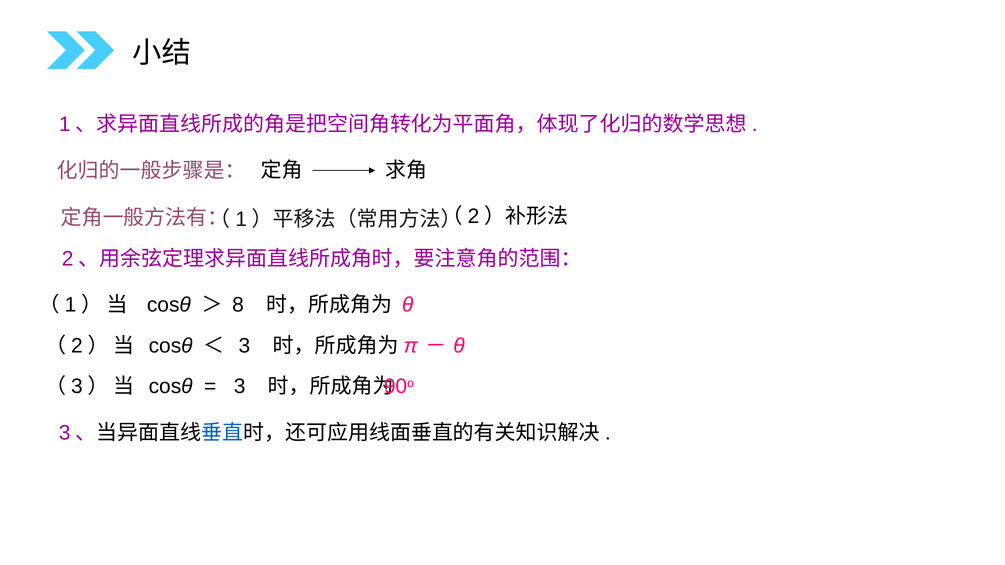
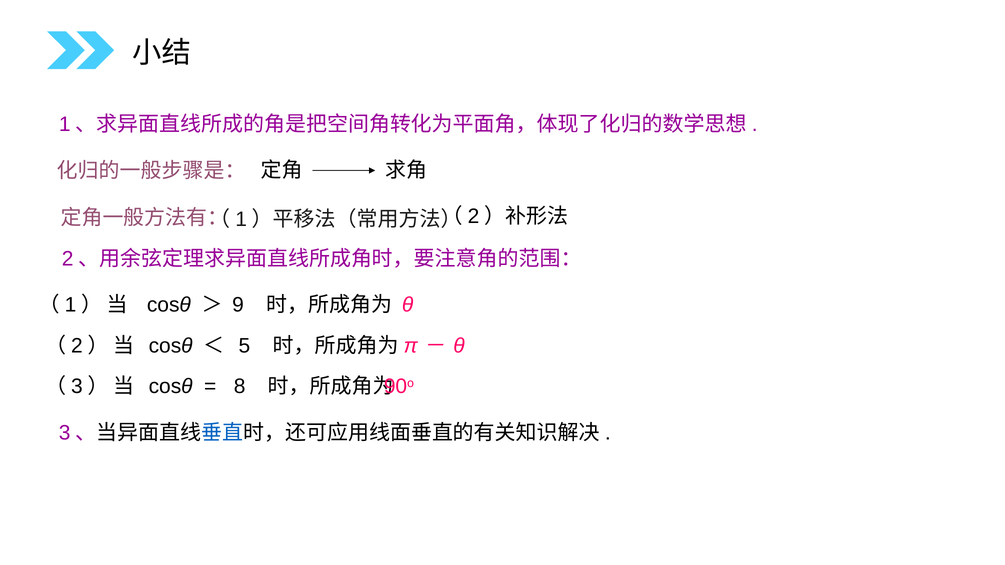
8: 8 -> 9 (238, 305)
3: 3 -> 5 (244, 346)
3: 3 -> 8 (240, 387)
